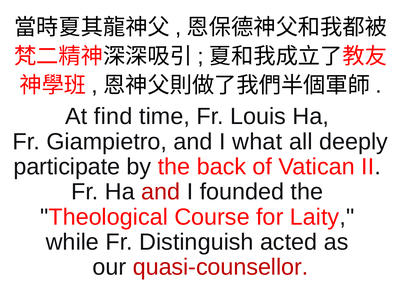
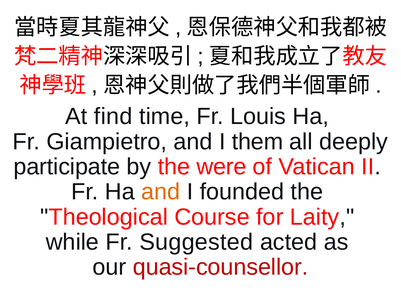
what: what -> them (258, 142)
back: back -> were (222, 167)
and colour: red -> orange (161, 192)
Distinguish: Distinguish -> Suggested (196, 242)
